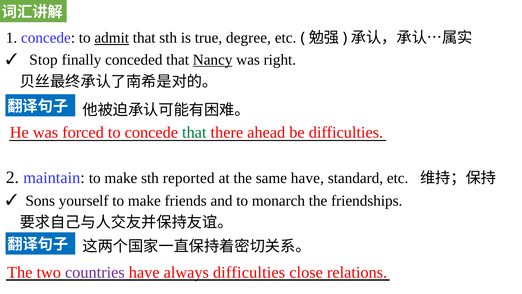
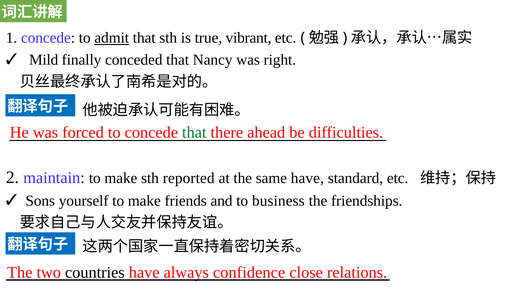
degree: degree -> vibrant (249, 38)
Stop: Stop -> Mild (44, 60)
Nancy underline: present -> none (213, 60)
monarch: monarch -> business (278, 200)
countries colour: purple -> black (95, 272)
always difficulties: difficulties -> confidence (249, 272)
